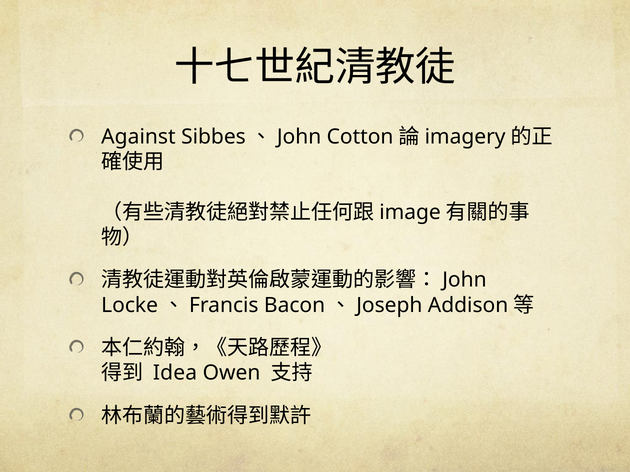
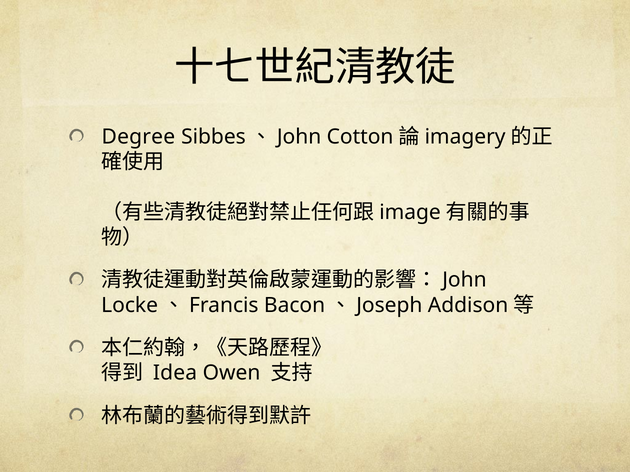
Against: Against -> Degree (138, 137)
